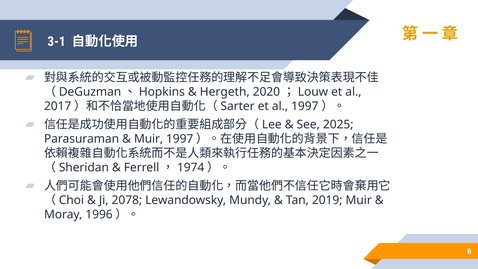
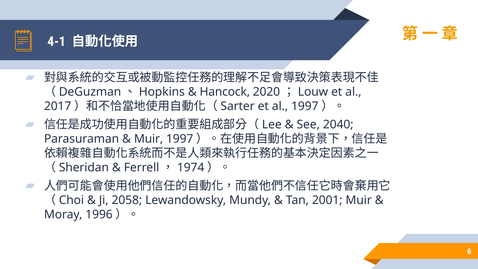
3-1: 3-1 -> 4-1 (56, 41)
Hergeth: Hergeth -> Hancock (225, 92)
2025: 2025 -> 2040 (338, 125)
2078: 2078 -> 2058 (127, 200)
2019: 2019 -> 2001 (327, 200)
